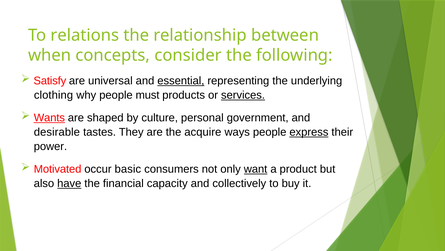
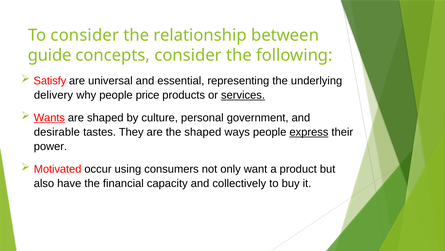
To relations: relations -> consider (85, 35)
when: when -> guide (50, 55)
essential underline: present -> none (181, 81)
clothing: clothing -> delivery (53, 95)
must: must -> price (148, 95)
the acquire: acquire -> shaped (203, 132)
basic: basic -> using (128, 169)
want underline: present -> none (256, 169)
have underline: present -> none (69, 183)
